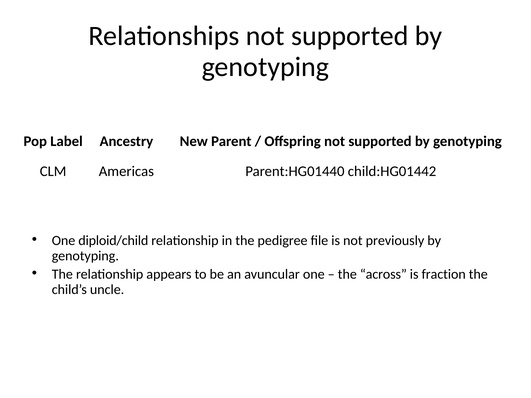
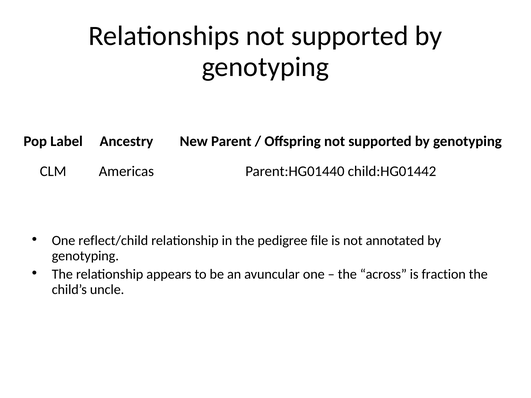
diploid/child: diploid/child -> reflect/child (113, 241)
previously: previously -> annotated (395, 241)
